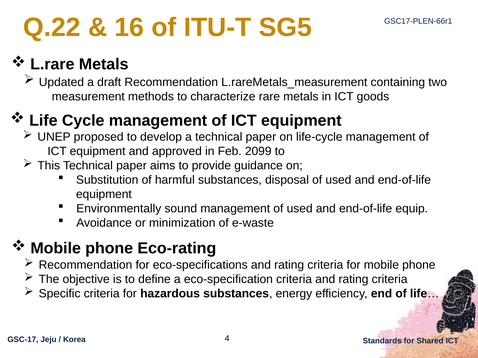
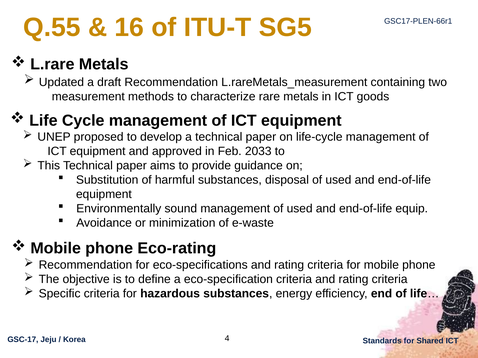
Q.22: Q.22 -> Q.55 (52, 28)
2099: 2099 -> 2033 (258, 152)
